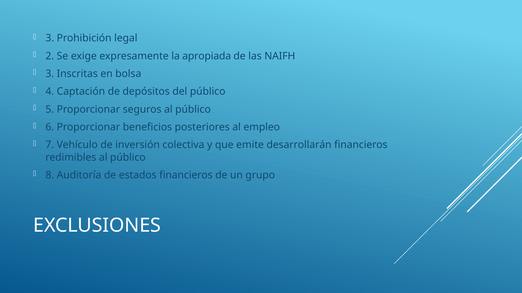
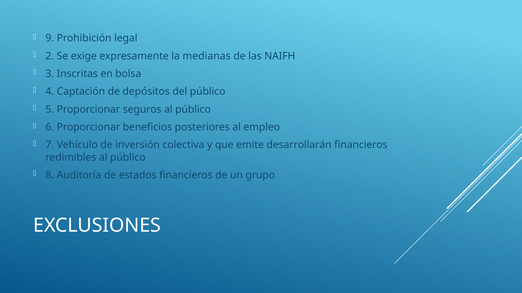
3: 3 -> 9 (50, 38)
apropiada: apropiada -> medianas (207, 56)
